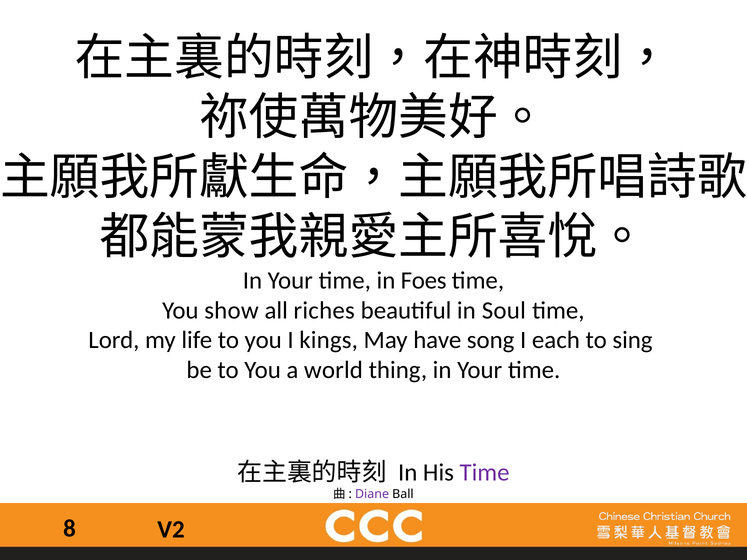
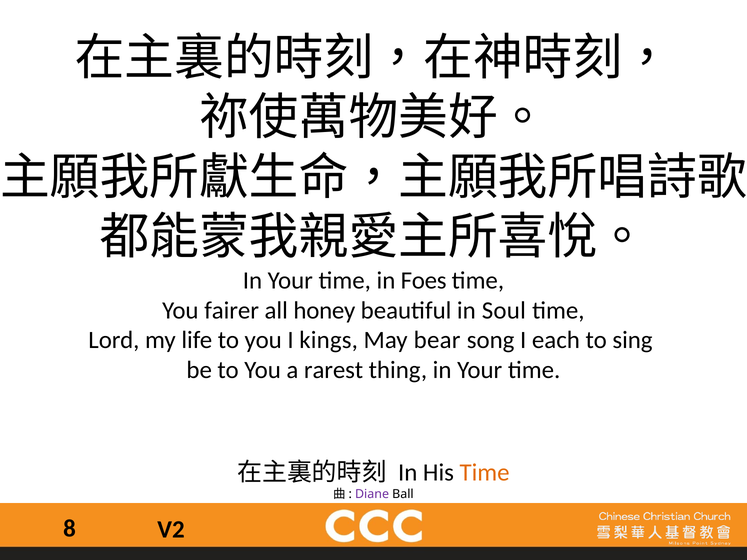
show: show -> fairer (232, 311)
riches: riches -> honey (324, 311)
have: have -> bear (437, 340)
world: world -> rarest (334, 370)
Time colour: purple -> orange (485, 473)
